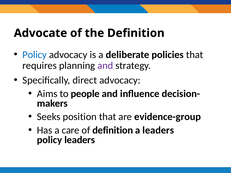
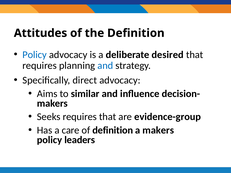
Advocate: Advocate -> Attitudes (40, 33)
policies: policies -> desired (168, 55)
and colour: purple -> blue (105, 66)
people: people -> similar (85, 94)
Seeks position: position -> requires (80, 117)
a leaders: leaders -> makers (158, 130)
